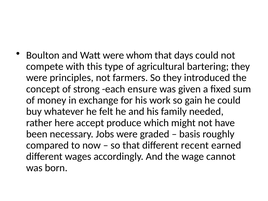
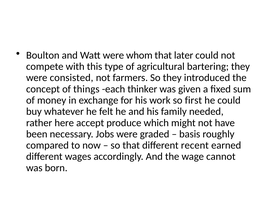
days: days -> later (184, 55)
principles: principles -> consisted (72, 78)
strong: strong -> things (86, 89)
ensure: ensure -> thinker (142, 89)
gain: gain -> first (193, 100)
